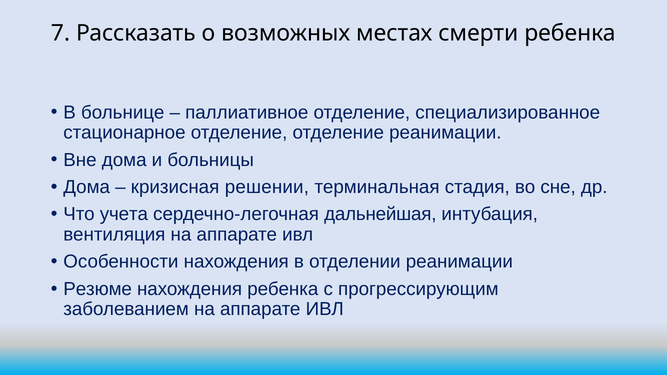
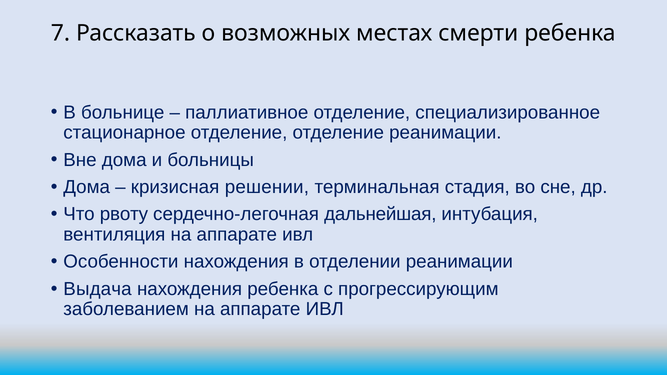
учета: учета -> рвоту (124, 214)
Резюме: Резюме -> Выдача (98, 289)
